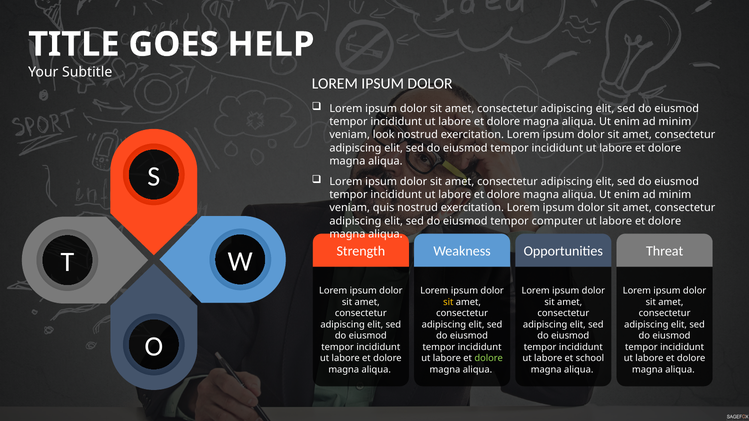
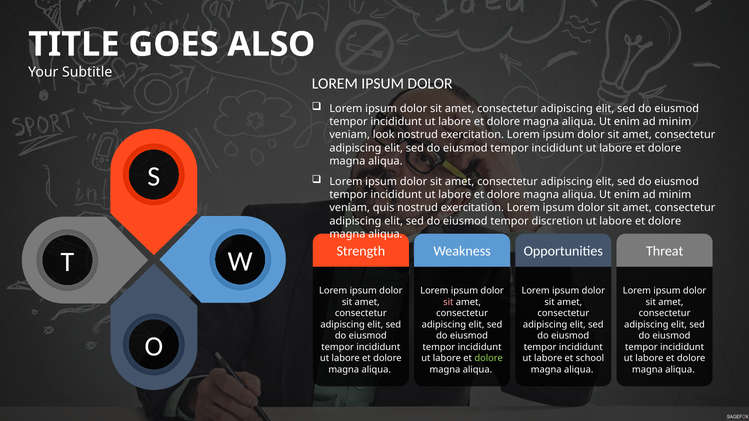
HELP: HELP -> ALSO (271, 44)
computer: computer -> discretion (557, 221)
sit colour: yellow -> pink (448, 302)
